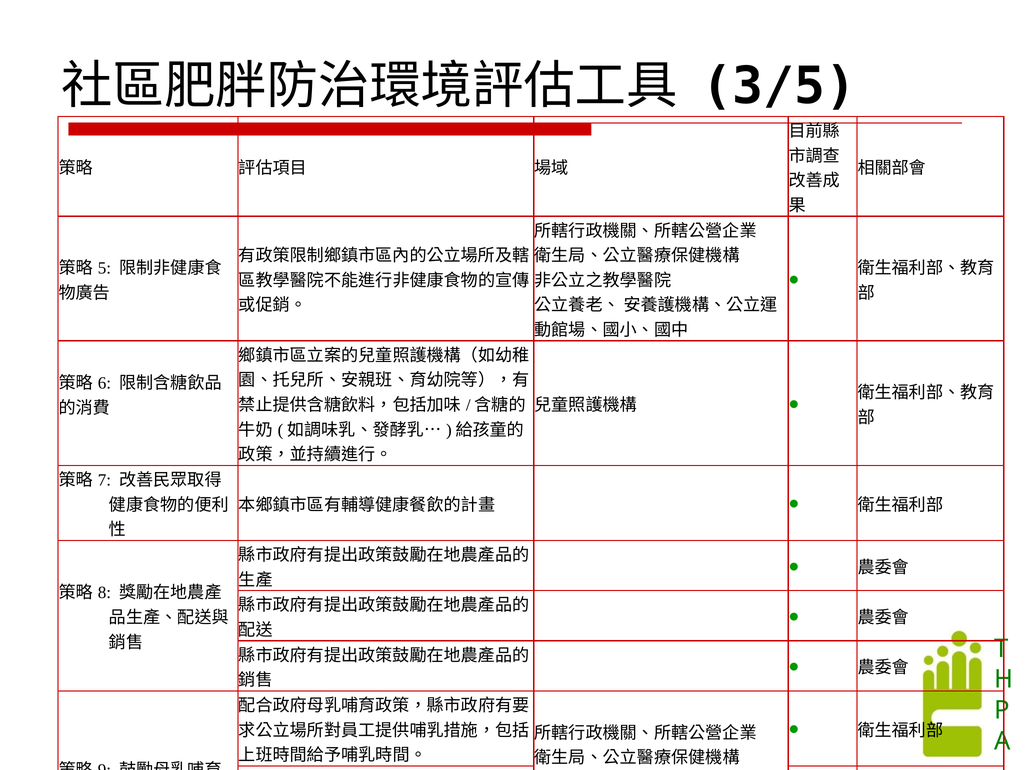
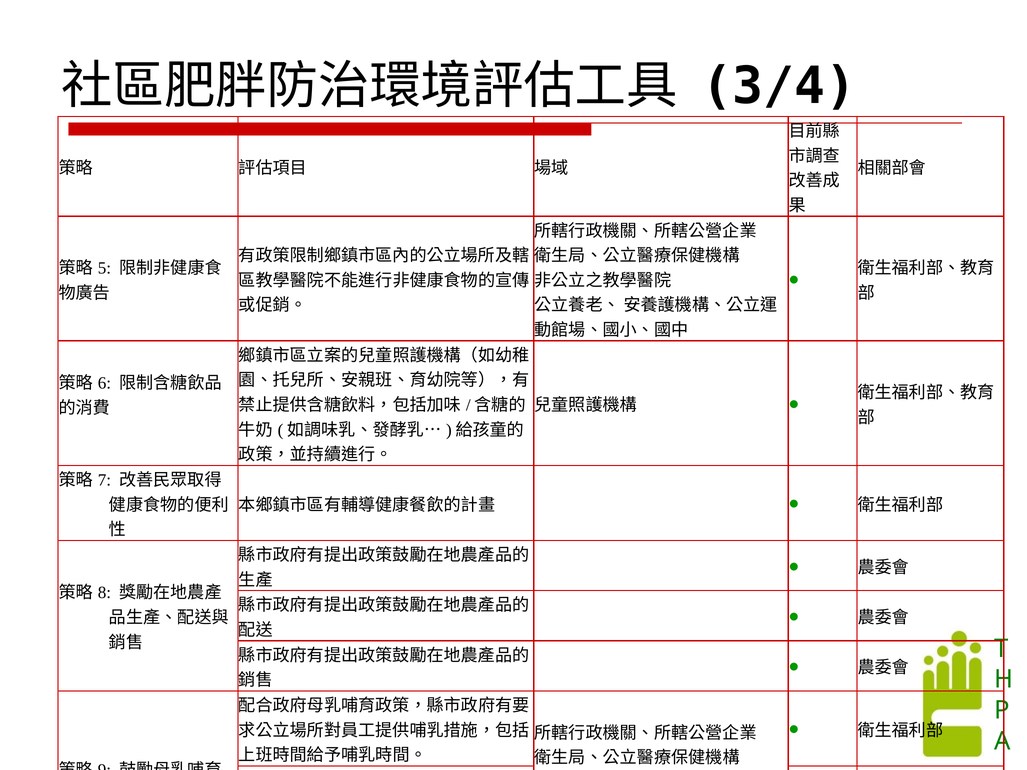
3/5: 3/5 -> 3/4 (779, 86)
